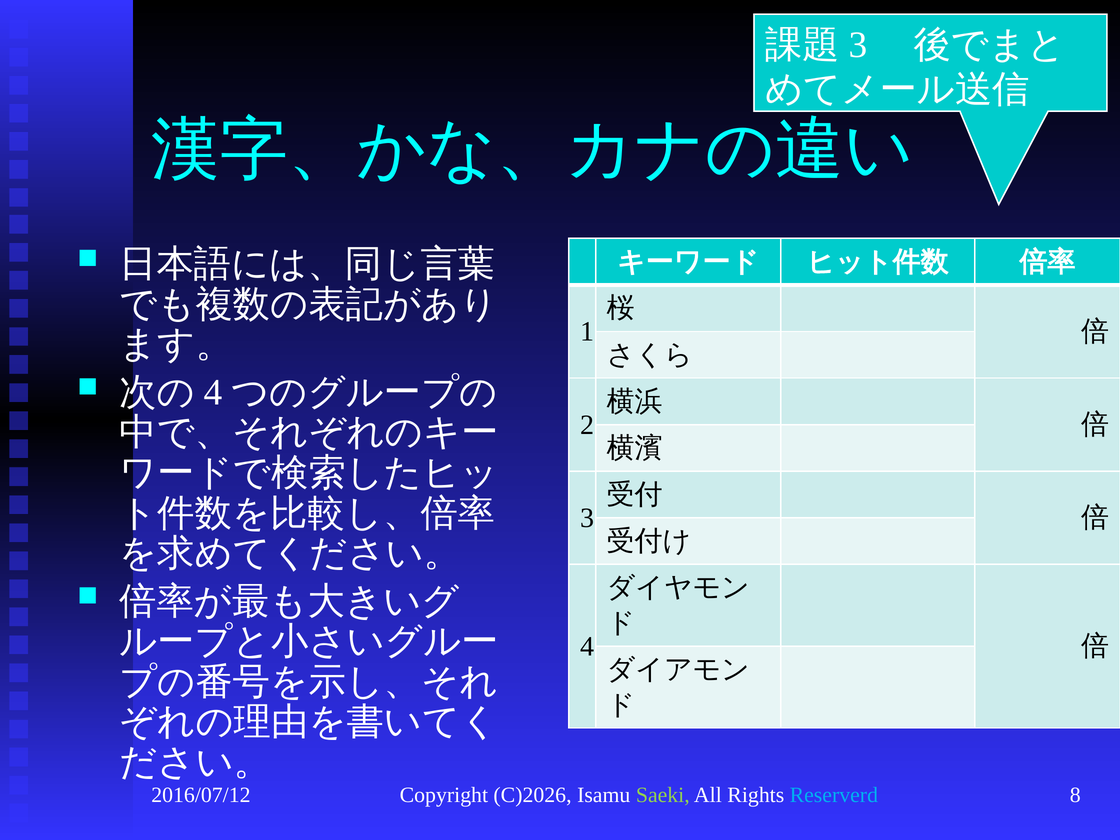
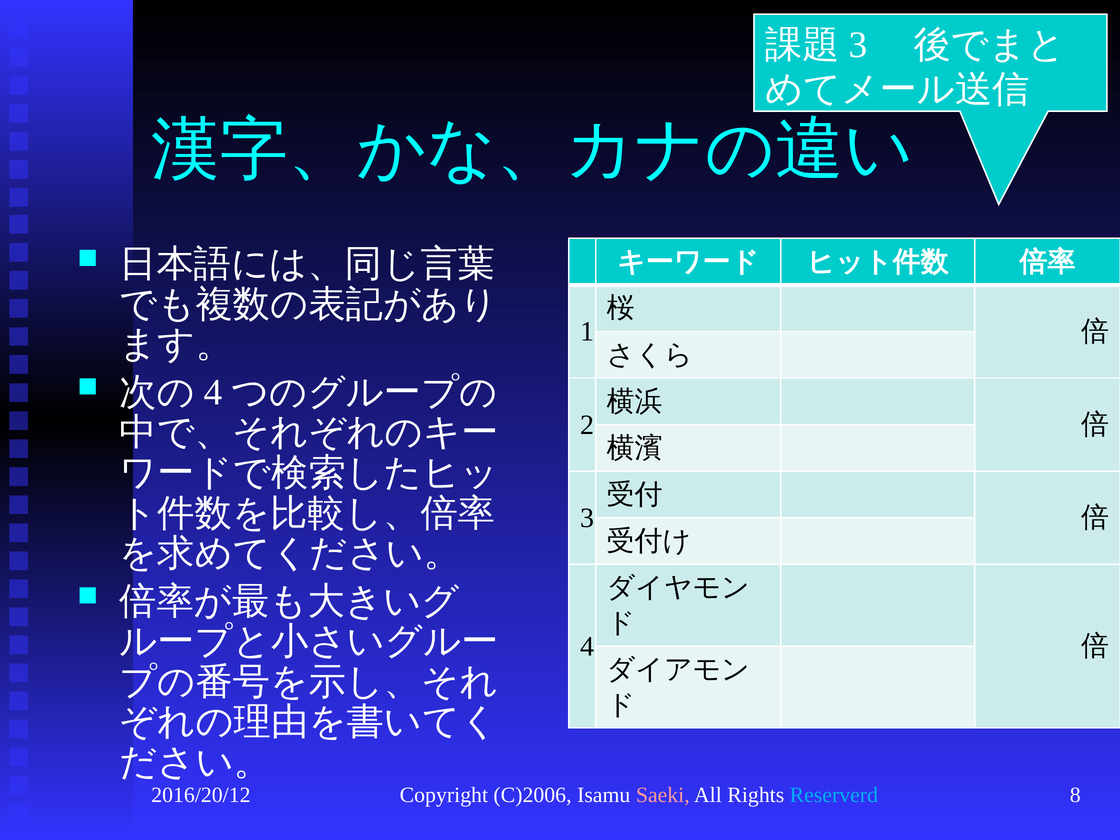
2016/07/12: 2016/07/12 -> 2016/20/12 (201, 795)
C)2026: C)2026 -> C)2006 (533, 795)
Saeki colour: light green -> pink (663, 795)
